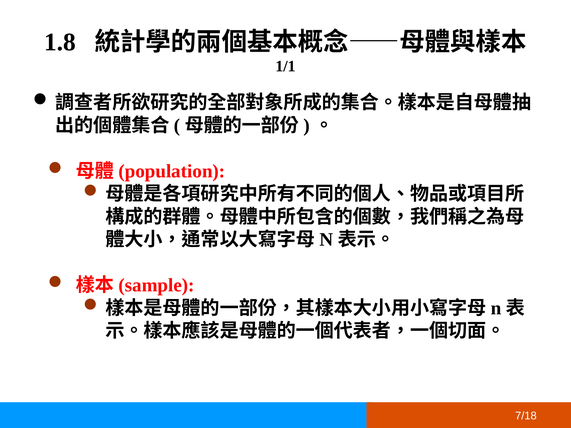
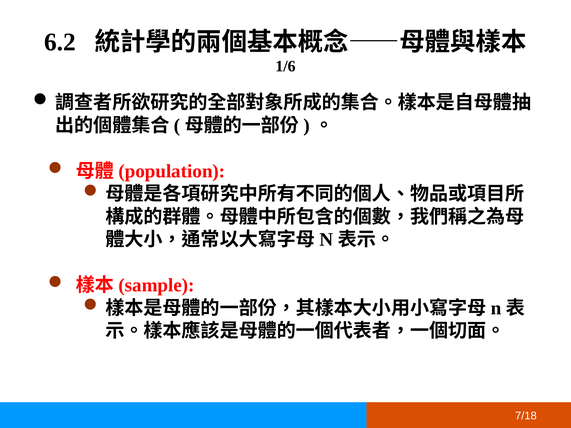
1.8: 1.8 -> 6.2 (60, 42)
1/1: 1/1 -> 1/6 (285, 66)
